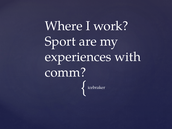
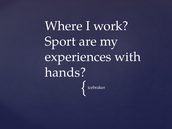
comm: comm -> hands (65, 72)
